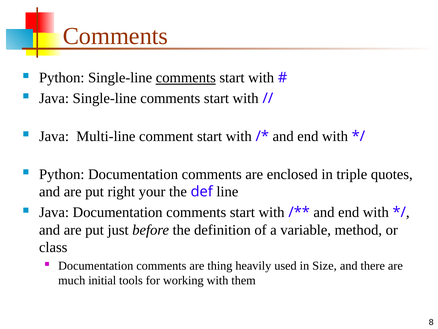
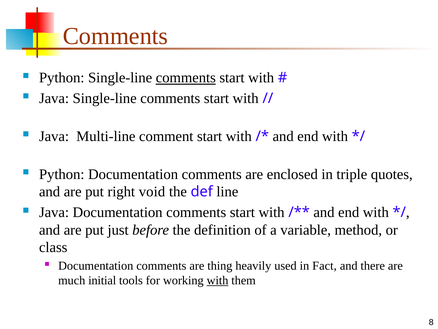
your: your -> void (152, 192)
Size: Size -> Fact (325, 265)
with underline: none -> present (218, 280)
